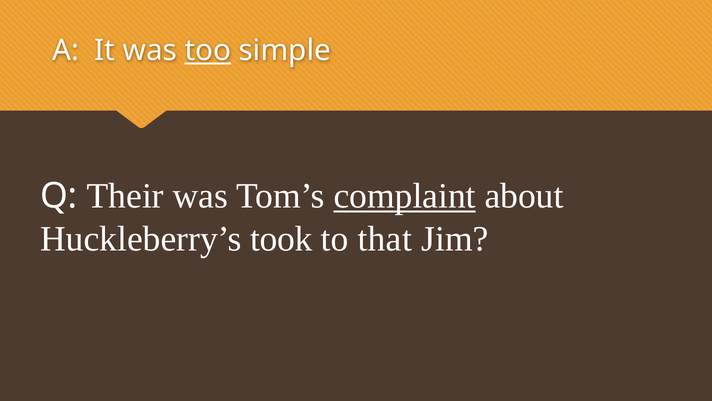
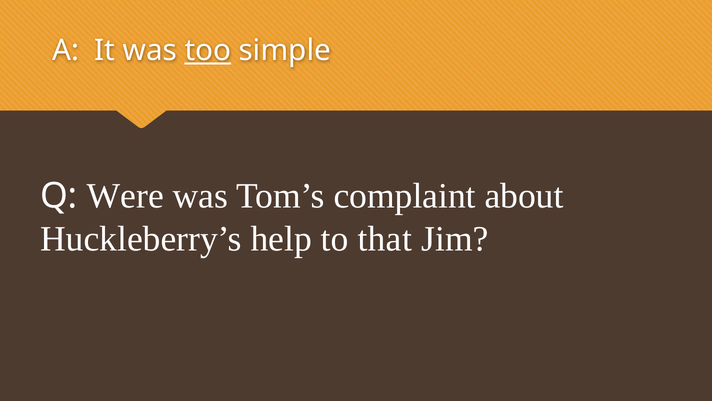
Their: Their -> Were (125, 196)
complaint underline: present -> none (405, 196)
took: took -> help (281, 239)
